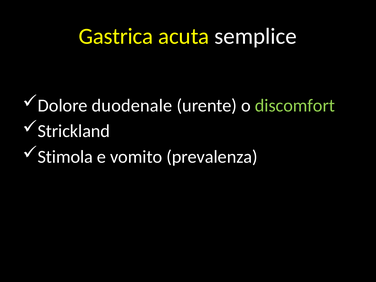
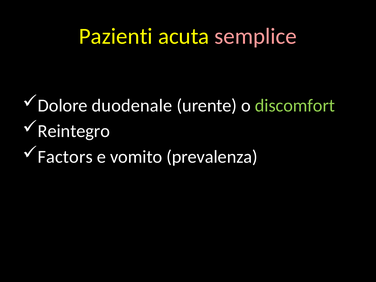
Gastrica: Gastrica -> Pazienti (116, 36)
semplice colour: white -> pink (256, 36)
Strickland: Strickland -> Reintegro (74, 131)
Stimola: Stimola -> Factors (65, 157)
